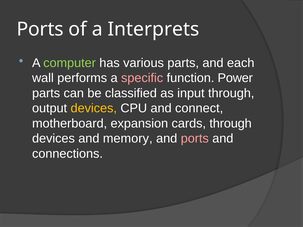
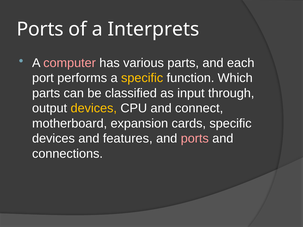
computer colour: light green -> pink (70, 63)
wall: wall -> port (43, 78)
specific colour: pink -> yellow (142, 78)
Power: Power -> Which (235, 78)
cards through: through -> specific (231, 124)
memory: memory -> features (128, 139)
